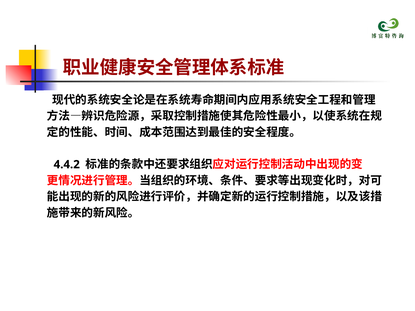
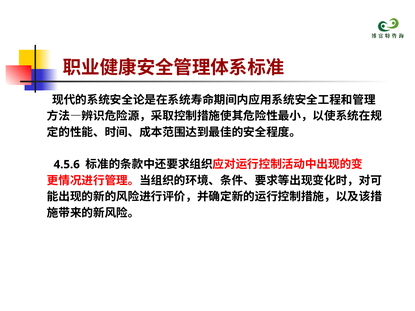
4.4.2: 4.4.2 -> 4.5.6 (67, 165)
